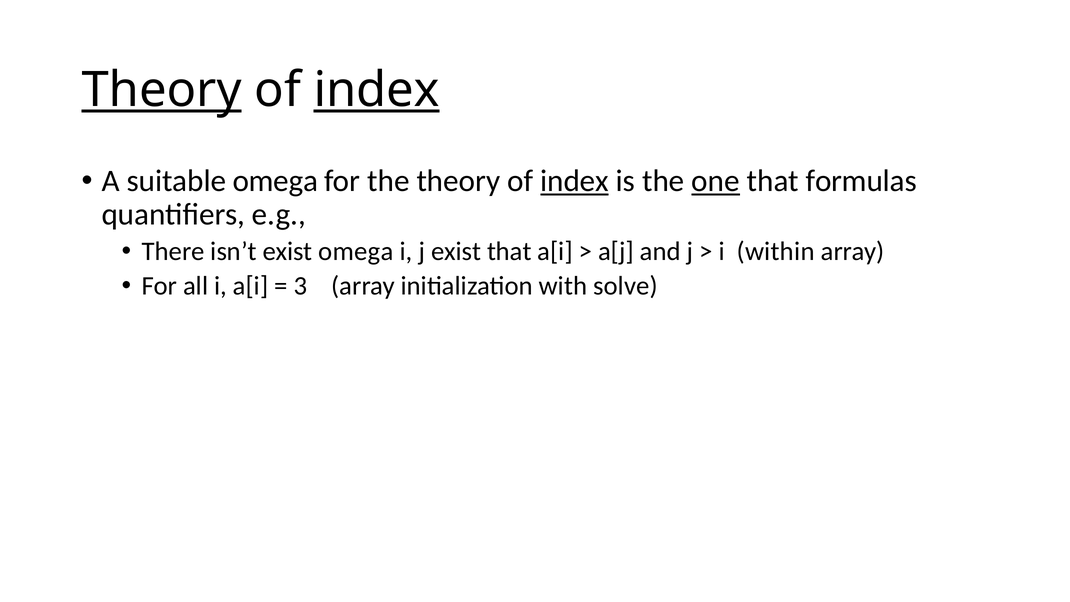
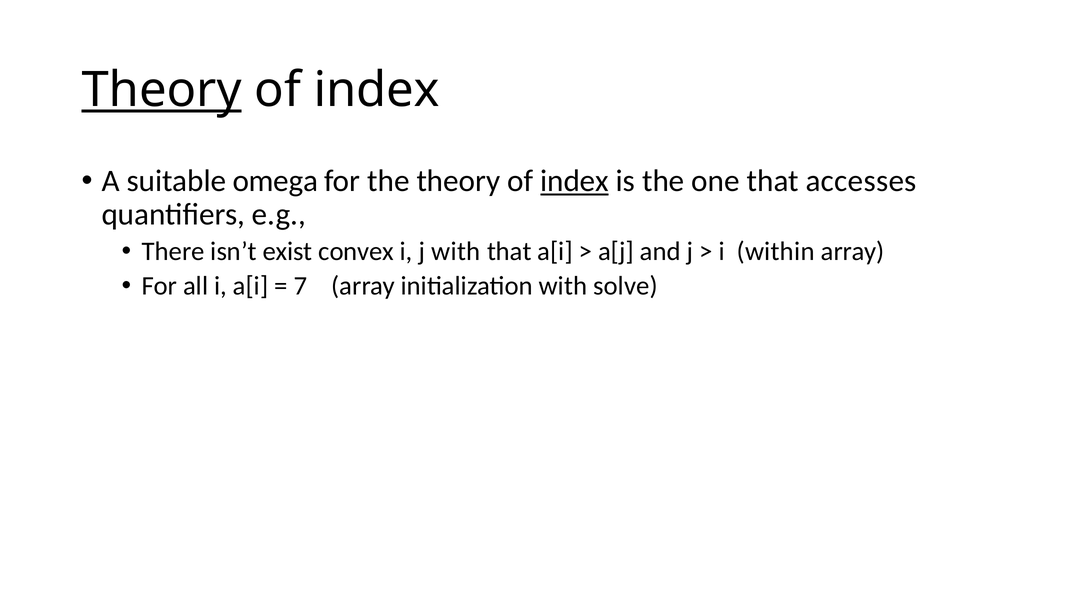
index underline: present -> none (377, 90)
one underline: present -> none (716, 181)
formulas: formulas -> accesses (861, 181)
exist omega: omega -> convex (356, 252)
j exist: exist -> with (456, 252)
3: 3 -> 7 (300, 286)
